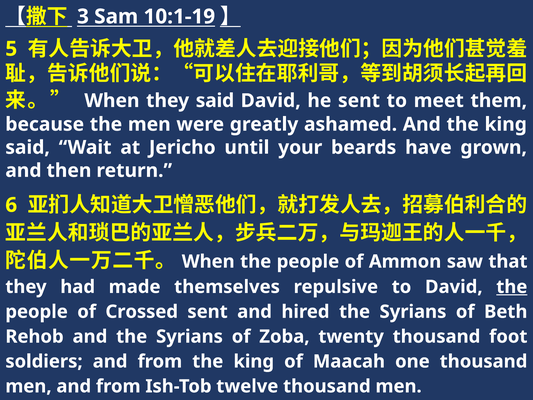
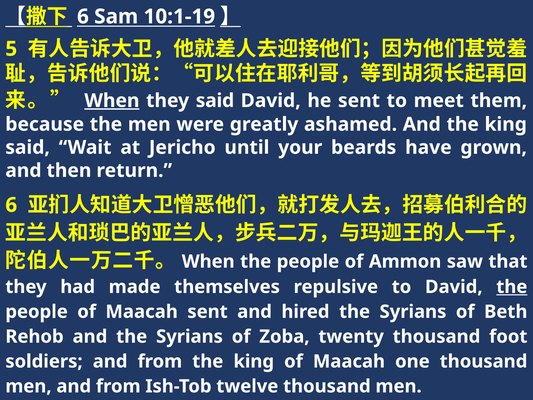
3: 3 -> 6 (83, 17)
When underline: none -> present (112, 101)
people of Crossed: Crossed -> Maacah (142, 312)
